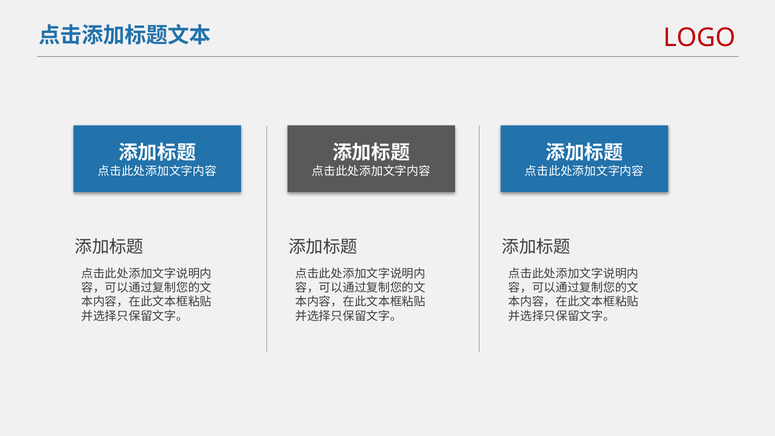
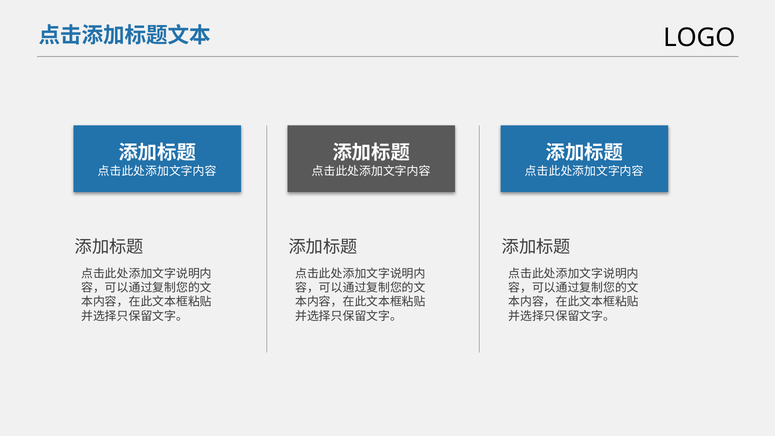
LOGO colour: red -> black (699, 38)
